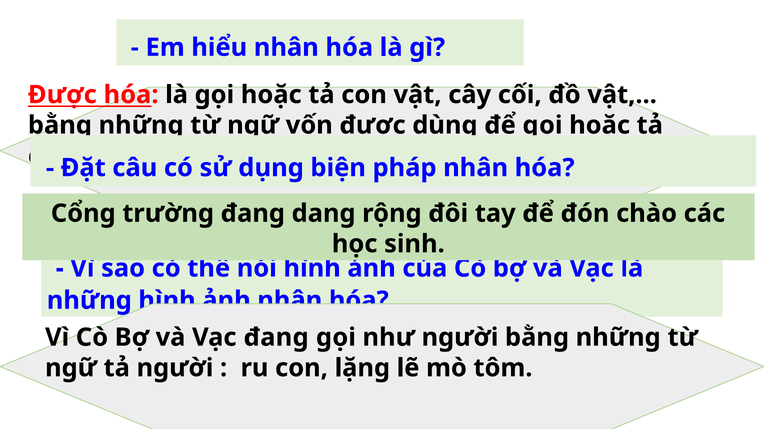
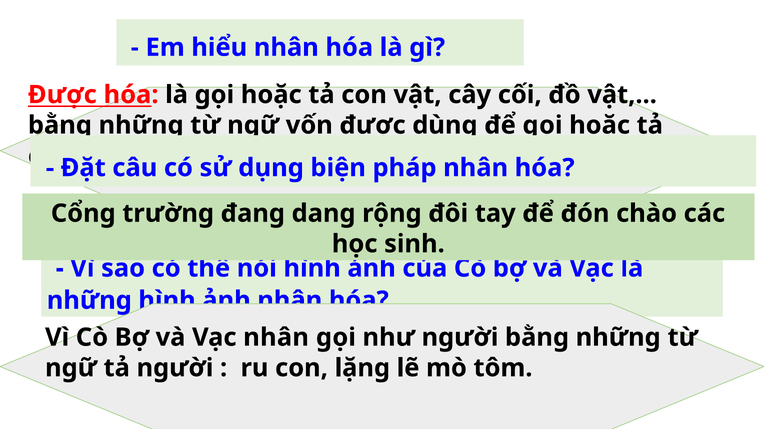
Vạc đang: đang -> nhân (276, 338)
